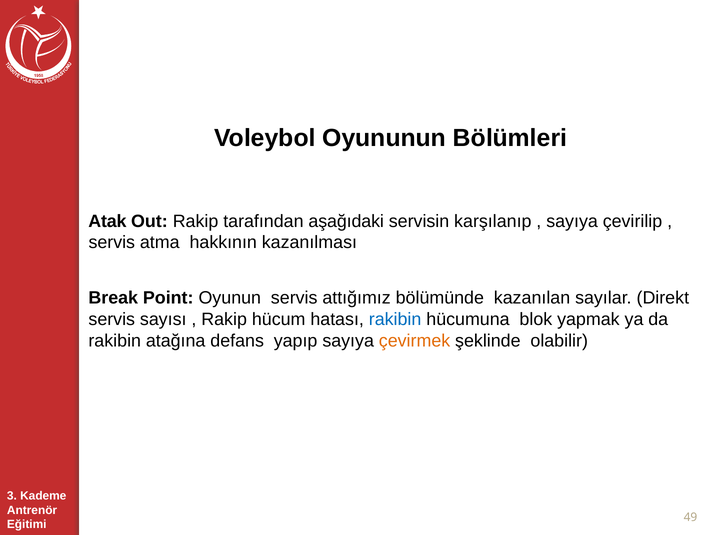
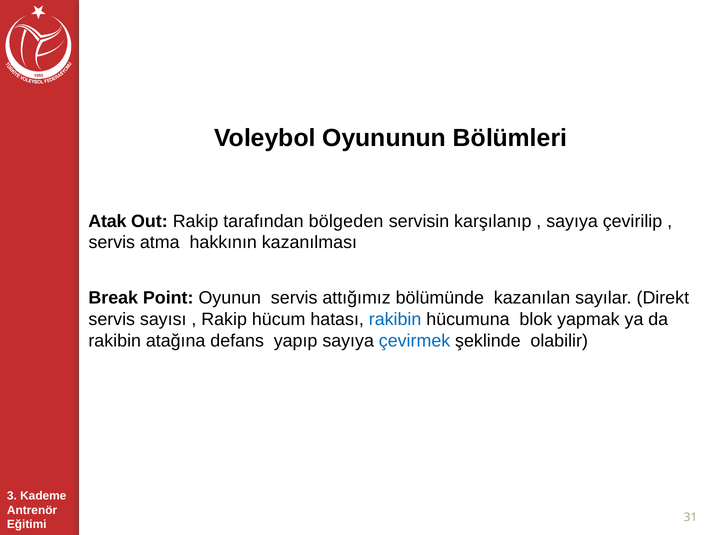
aşağıdaki: aşağıdaki -> bölgeden (346, 221)
çevirmek colour: orange -> blue (415, 341)
49: 49 -> 31 (690, 518)
